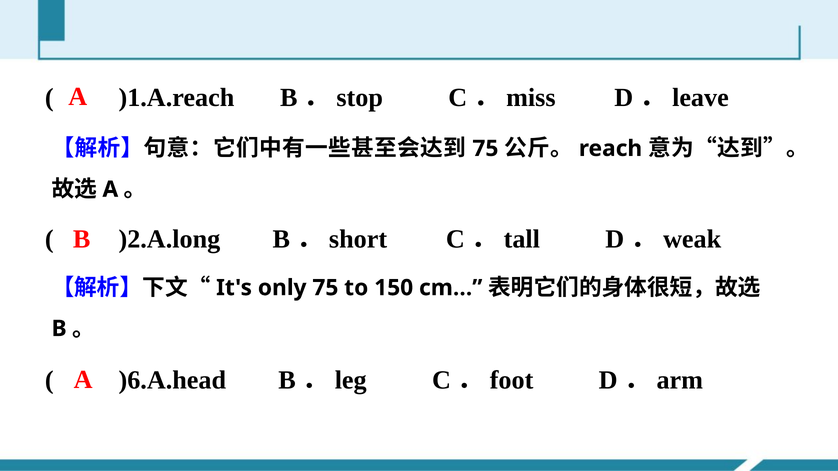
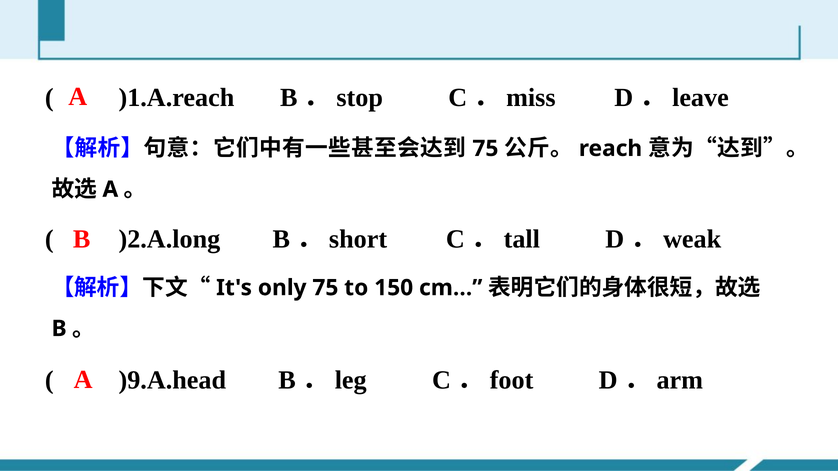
)6.A.head: )6.A.head -> )9.A.head (172, 381)
